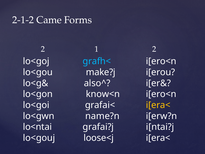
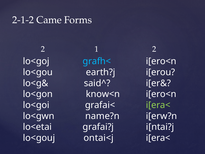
make?j: make?j -> earth?j (101, 72)
also^: also^ -> said^ (97, 83)
i[era< colour: yellow -> light green (158, 105)
lo<ntai: lo<ntai -> lo<etai (37, 127)
loose<j: loose<j -> ontai<j (99, 138)
